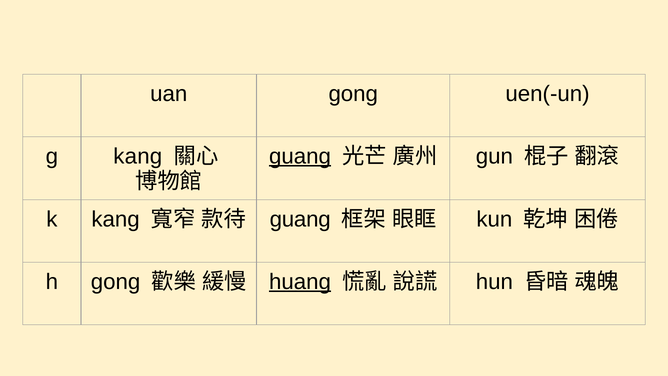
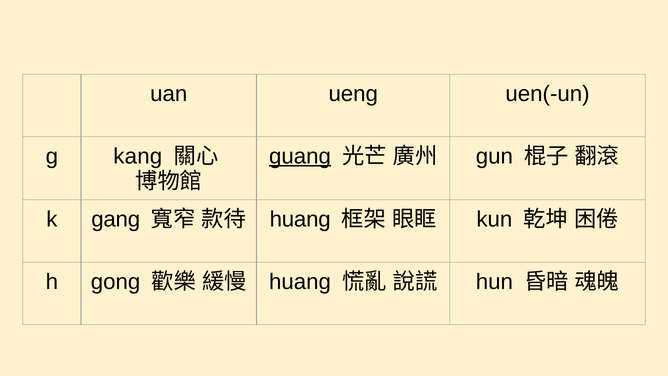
uan gong: gong -> ueng (353, 94)
k kang: kang -> gang (116, 219)
guang: guang -> huang (300, 219)
huang underline: present -> none (300, 282)
